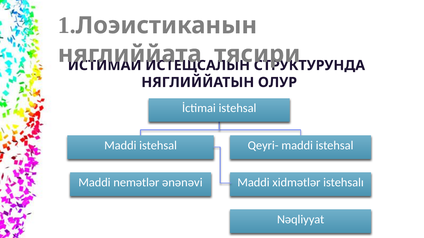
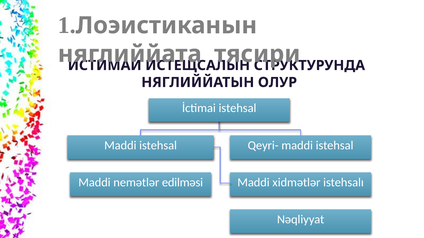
ənənəvi: ənənəvi -> edilməsi (182, 183)
